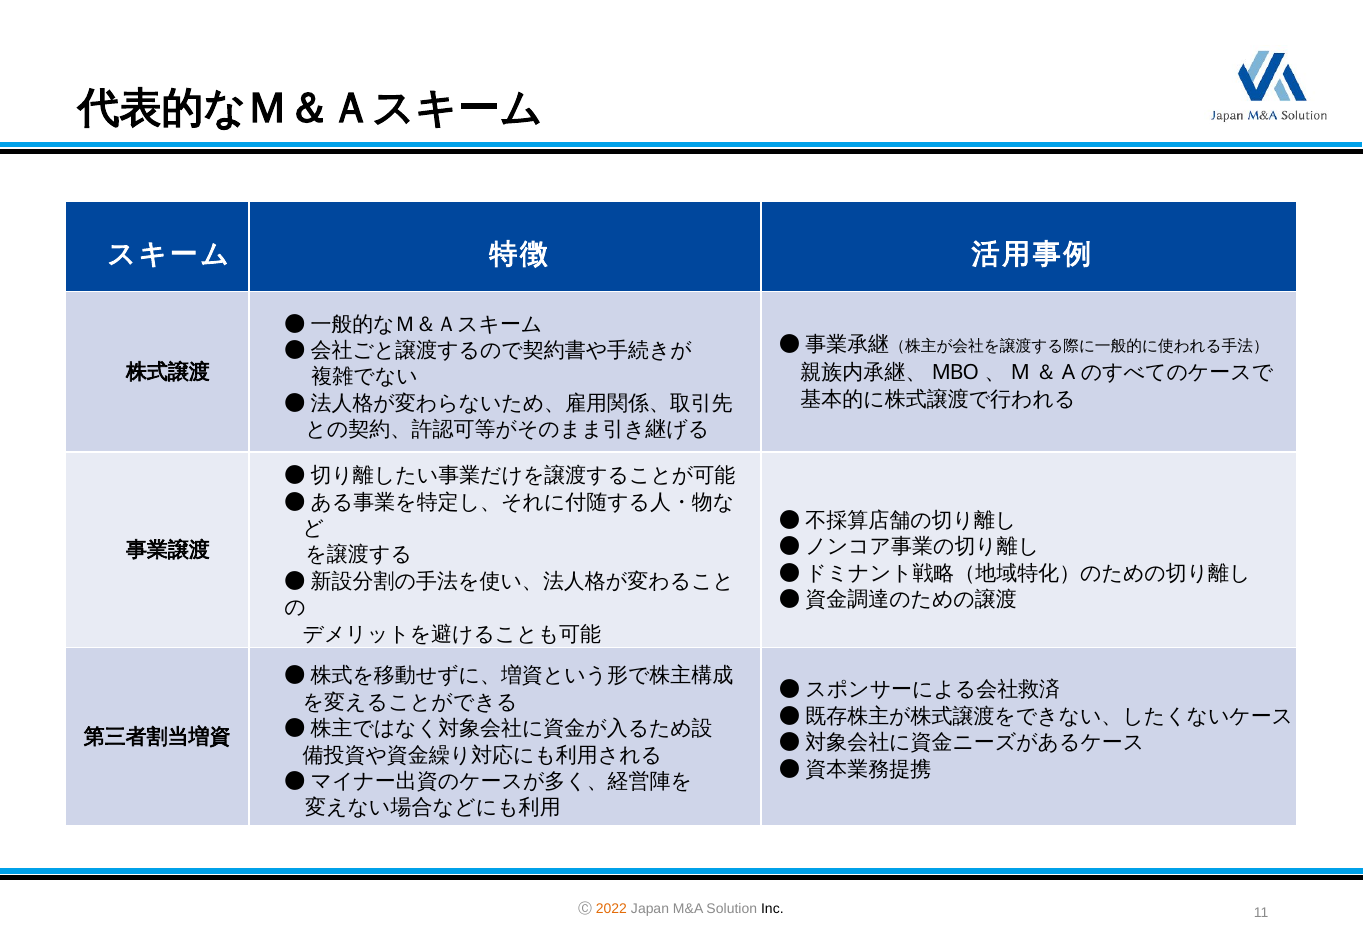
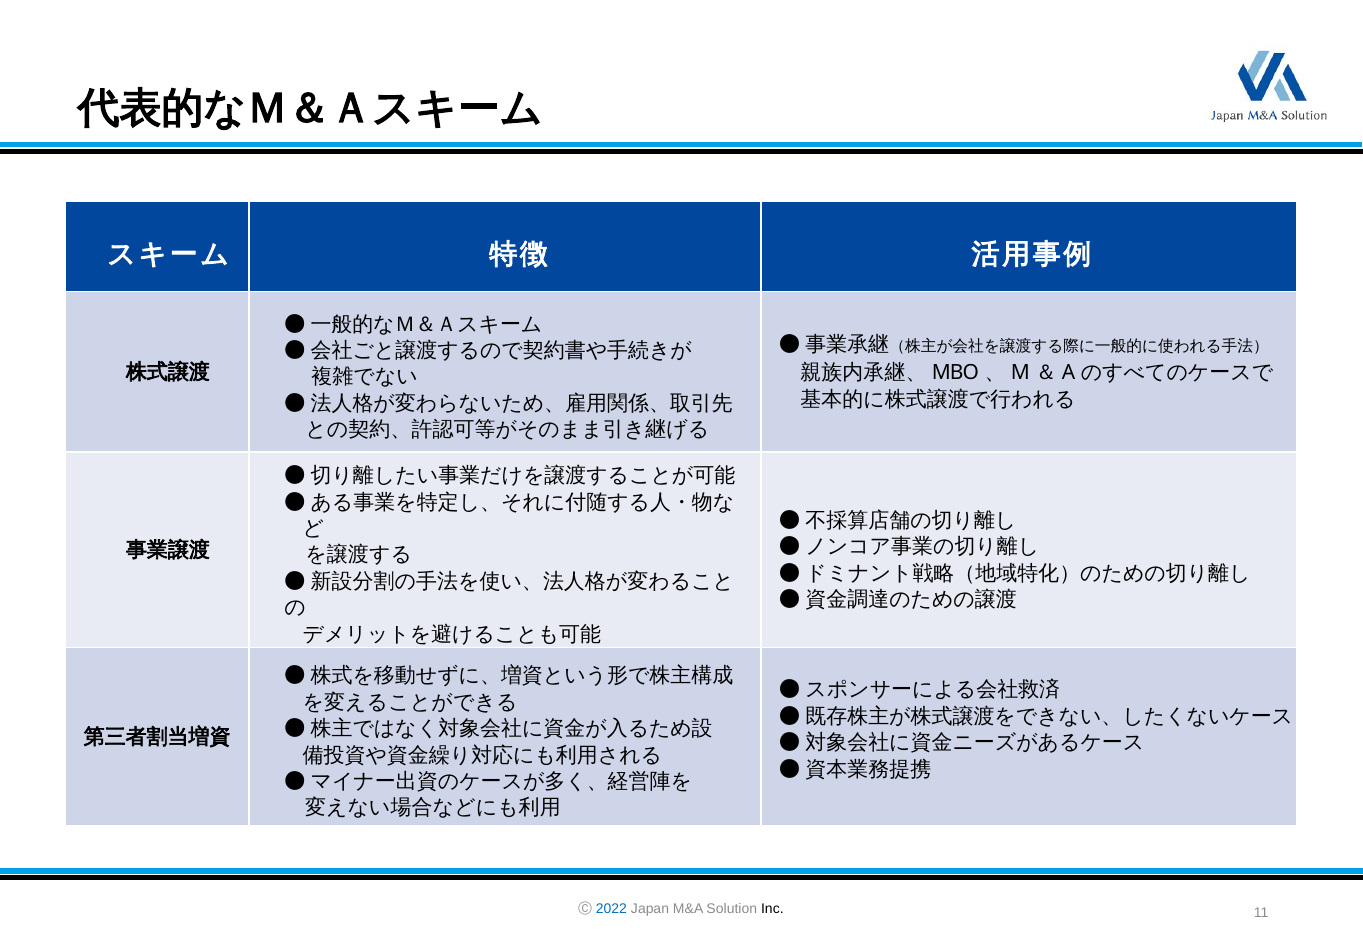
2022 colour: orange -> blue (611, 910)
